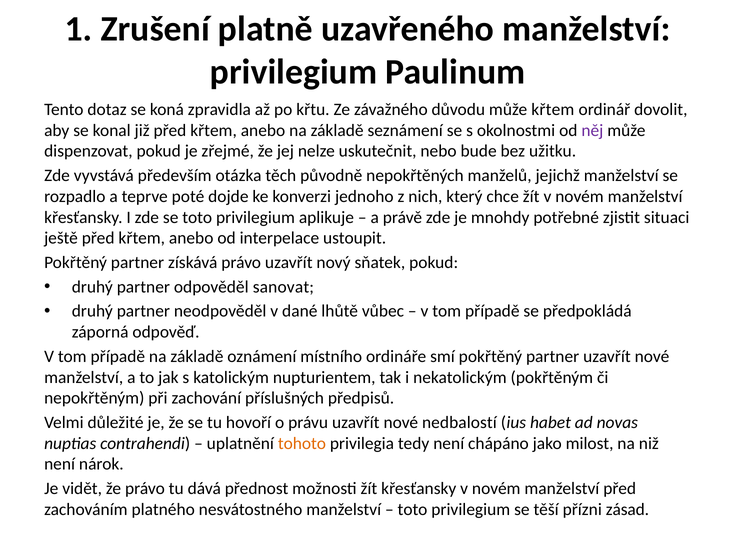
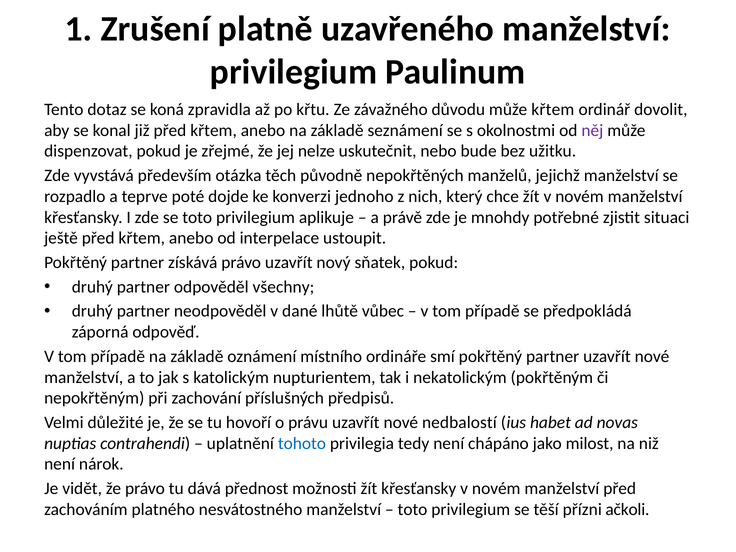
sanovat: sanovat -> všechny (283, 287)
tohoto colour: orange -> blue (302, 443)
zásad: zásad -> ačkoli (627, 509)
